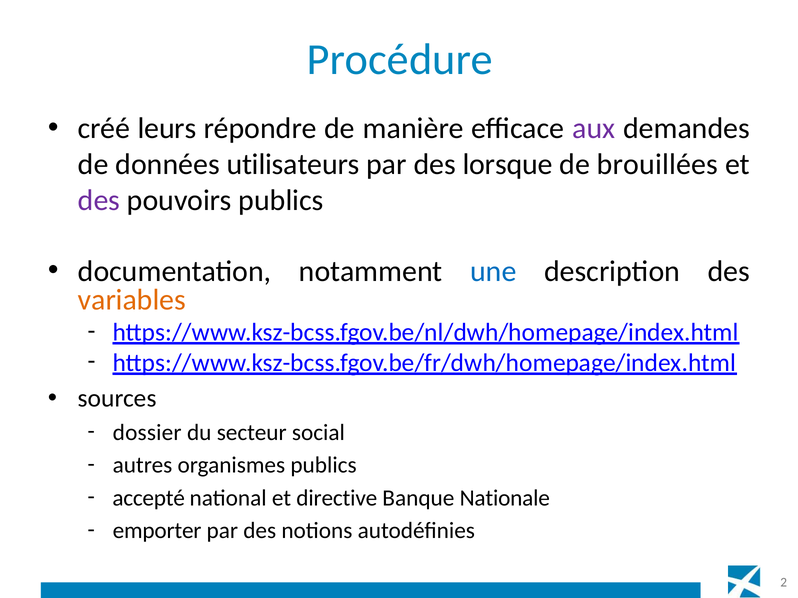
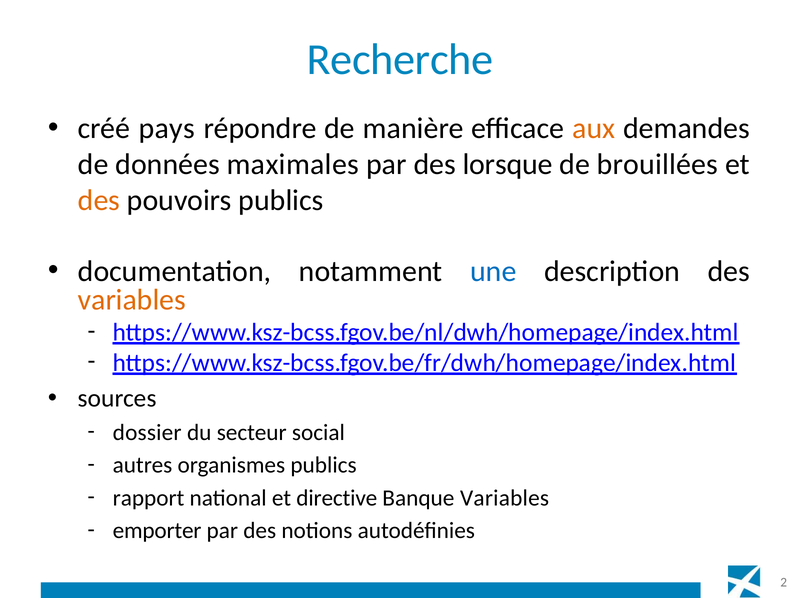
Procédure: Procédure -> Recherche (400, 60)
leurs: leurs -> pays (167, 128)
aux colour: purple -> orange (594, 128)
utilisateurs: utilisateurs -> maximales (293, 164)
des colour: purple -> orange (99, 200)
accepté: accepté -> rapport (149, 498)
Banque Nationale: Nationale -> Variables (505, 498)
